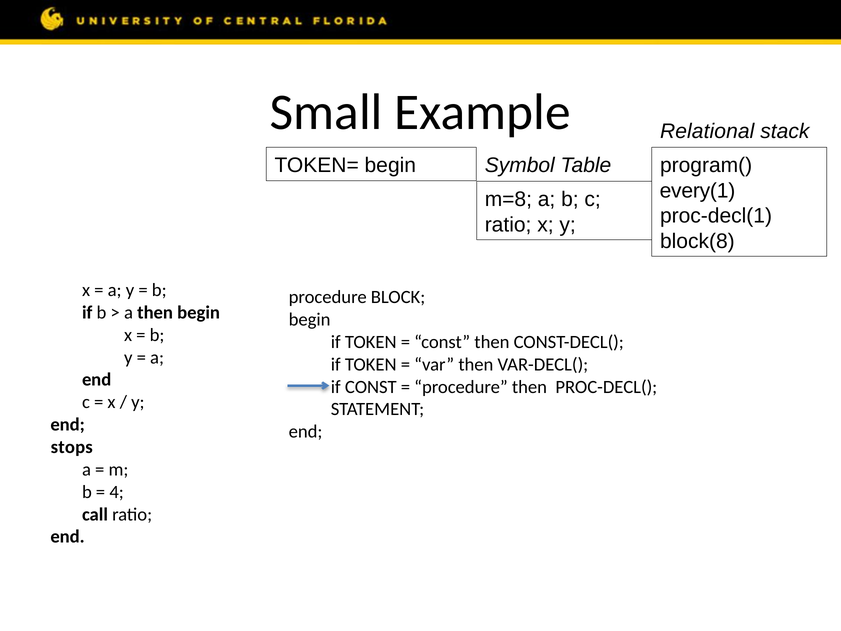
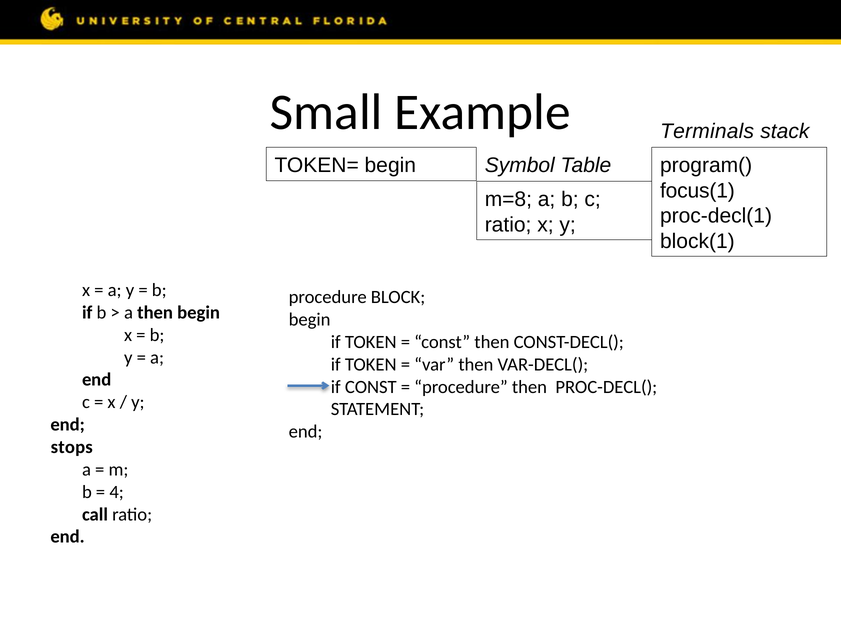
Relational: Relational -> Terminals (707, 131)
every(1: every(1 -> focus(1 (697, 191)
block(8: block(8 -> block(1 (697, 241)
